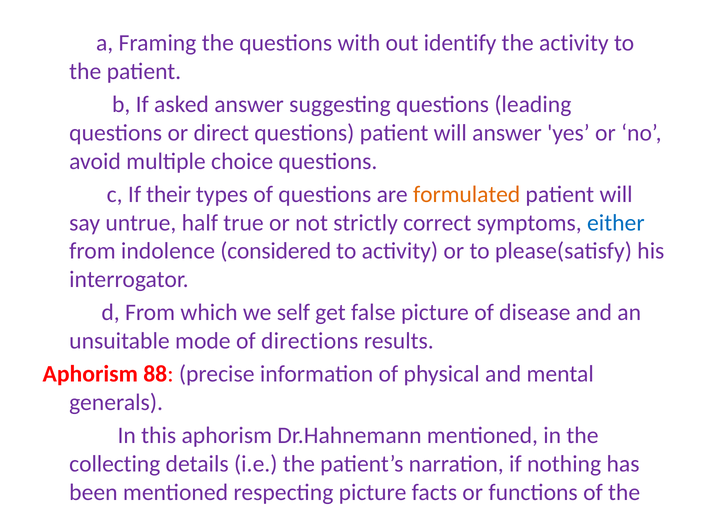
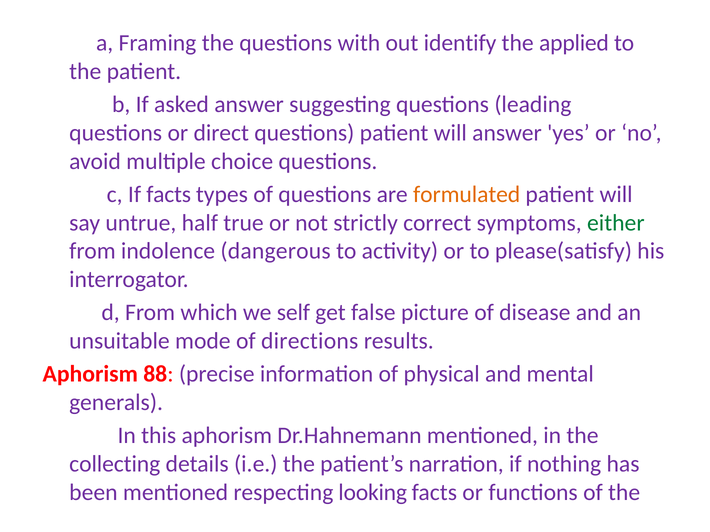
the activity: activity -> applied (574, 43)
If their: their -> facts (169, 195)
either colour: blue -> green (616, 223)
considered: considered -> dangerous (276, 251)
respecting picture: picture -> looking (373, 493)
